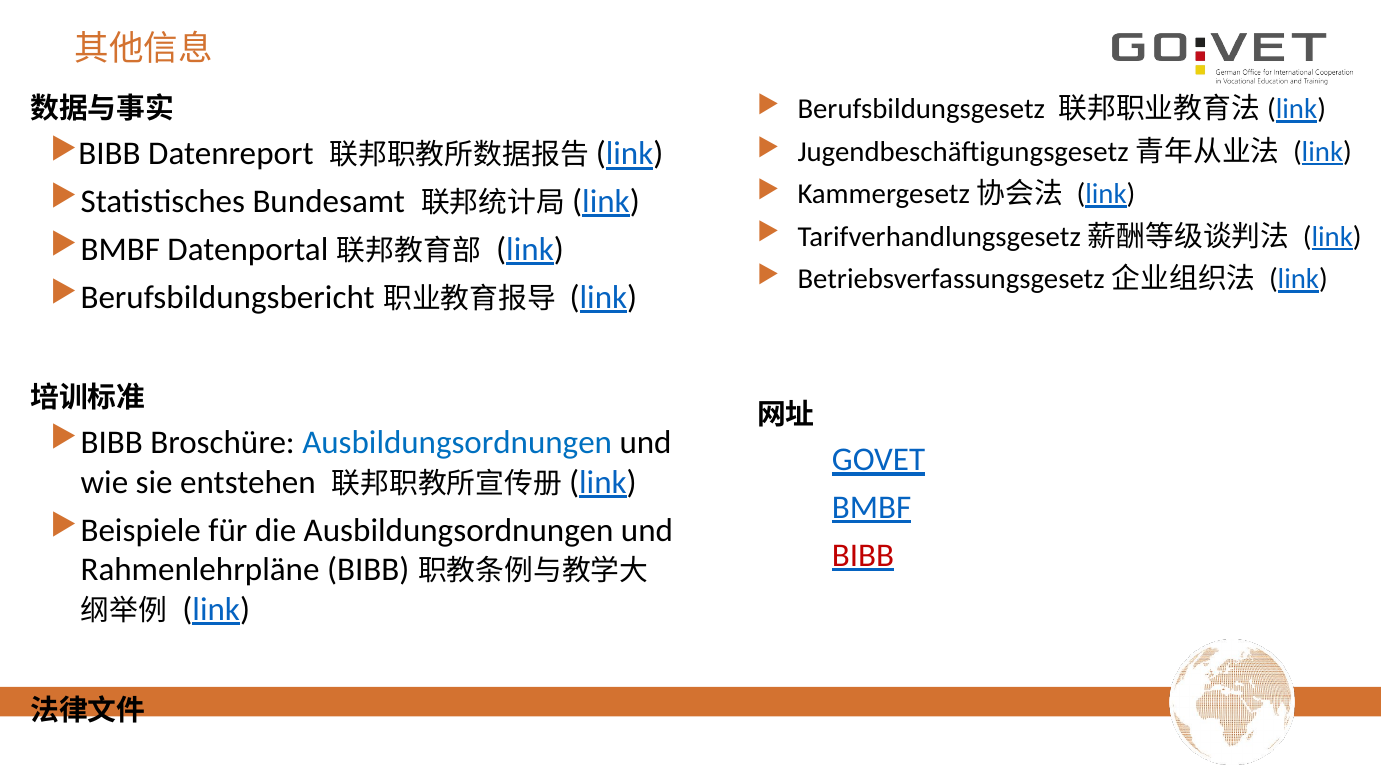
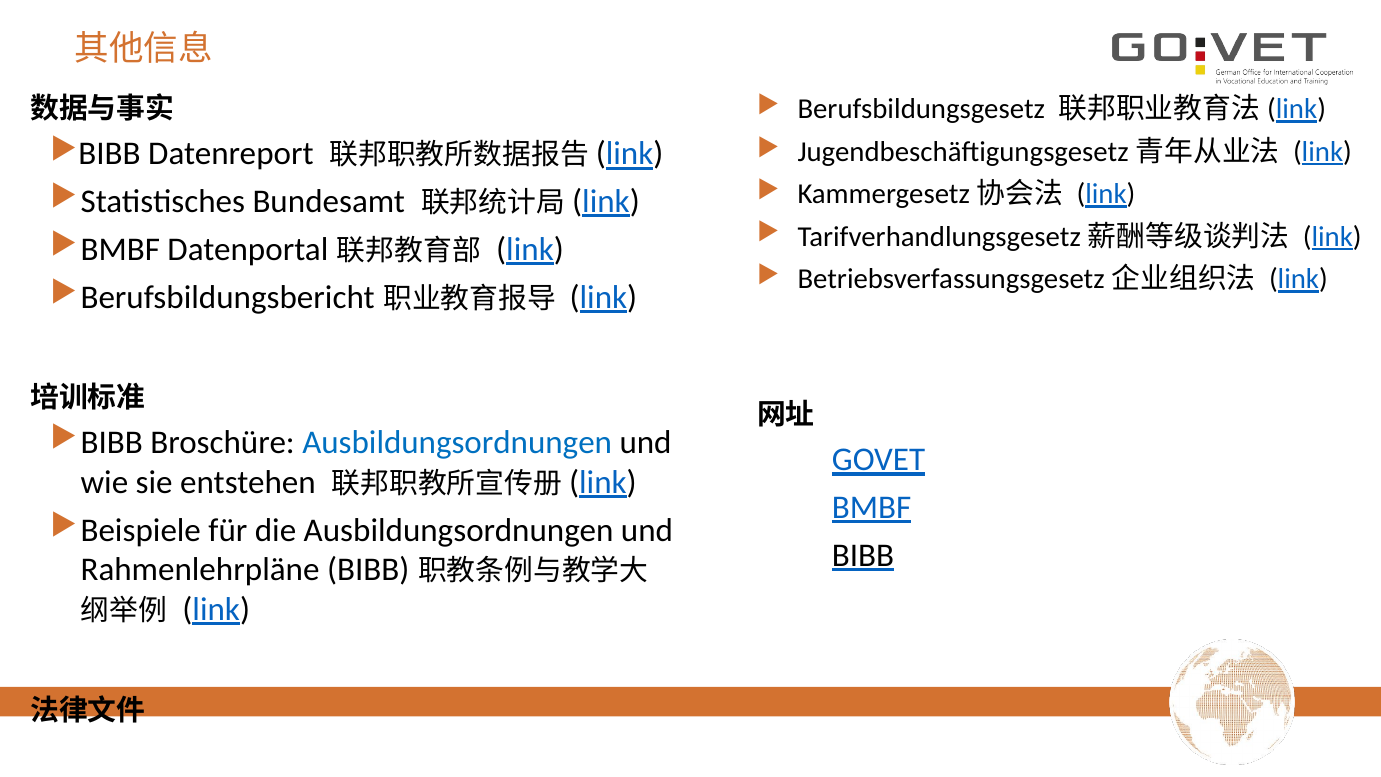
BIBB colour: red -> black (863, 555)
